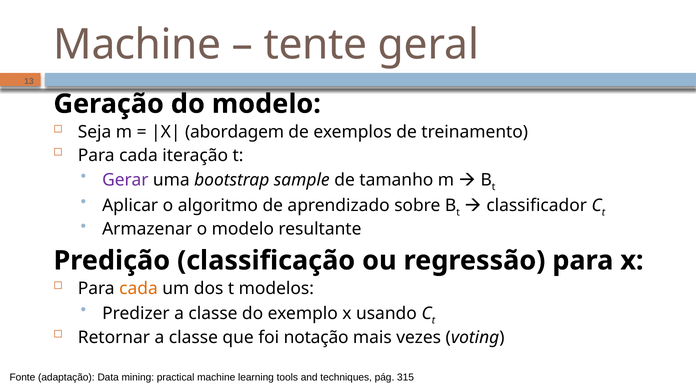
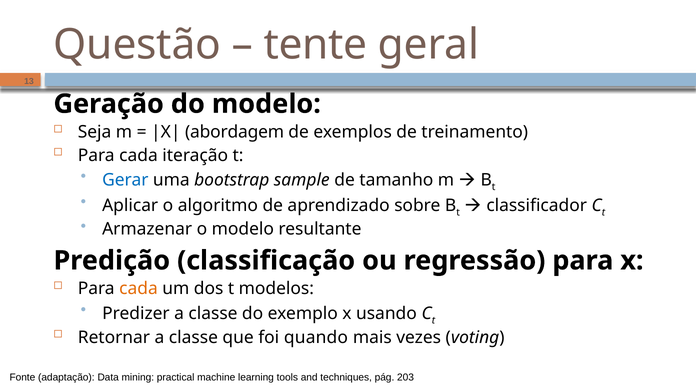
Machine: Machine -> Questão (137, 45)
Gerar colour: purple -> blue (125, 180)
notação: notação -> quando (316, 338)
315: 315 -> 203 (406, 378)
